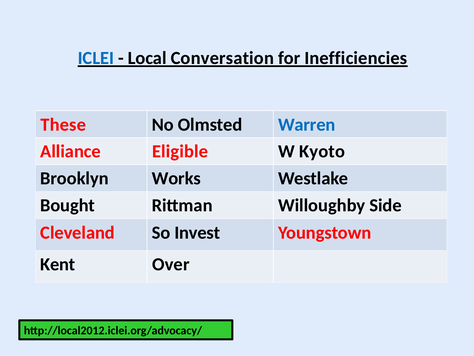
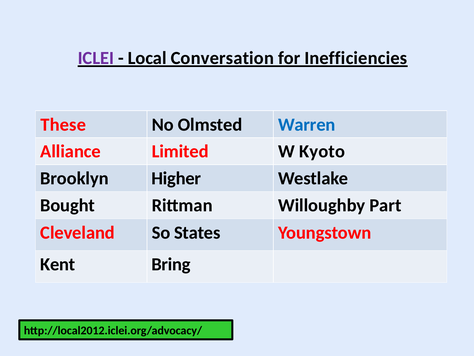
ICLEI colour: blue -> purple (96, 58)
Eligible: Eligible -> Limited (180, 151)
Works: Works -> Higher (176, 178)
Side: Side -> Part (386, 205)
Invest: Invest -> States (197, 232)
Over: Over -> Bring (171, 264)
